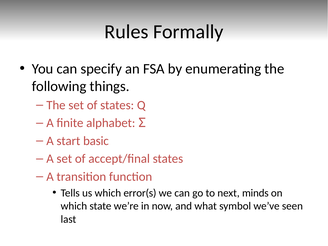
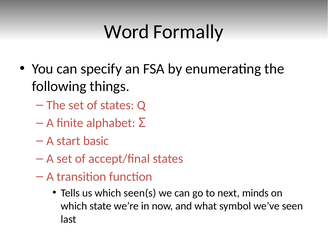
Rules: Rules -> Word (127, 32)
error(s: error(s -> seen(s (140, 193)
